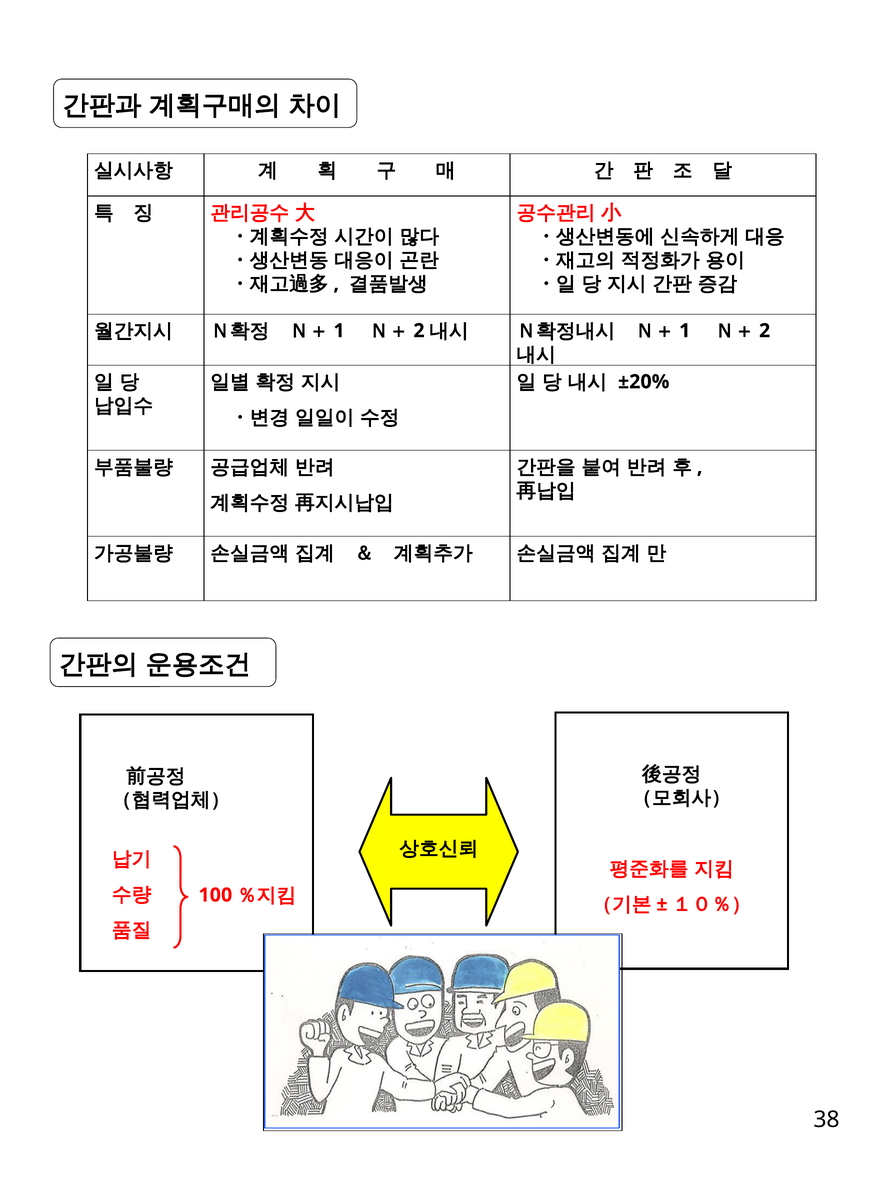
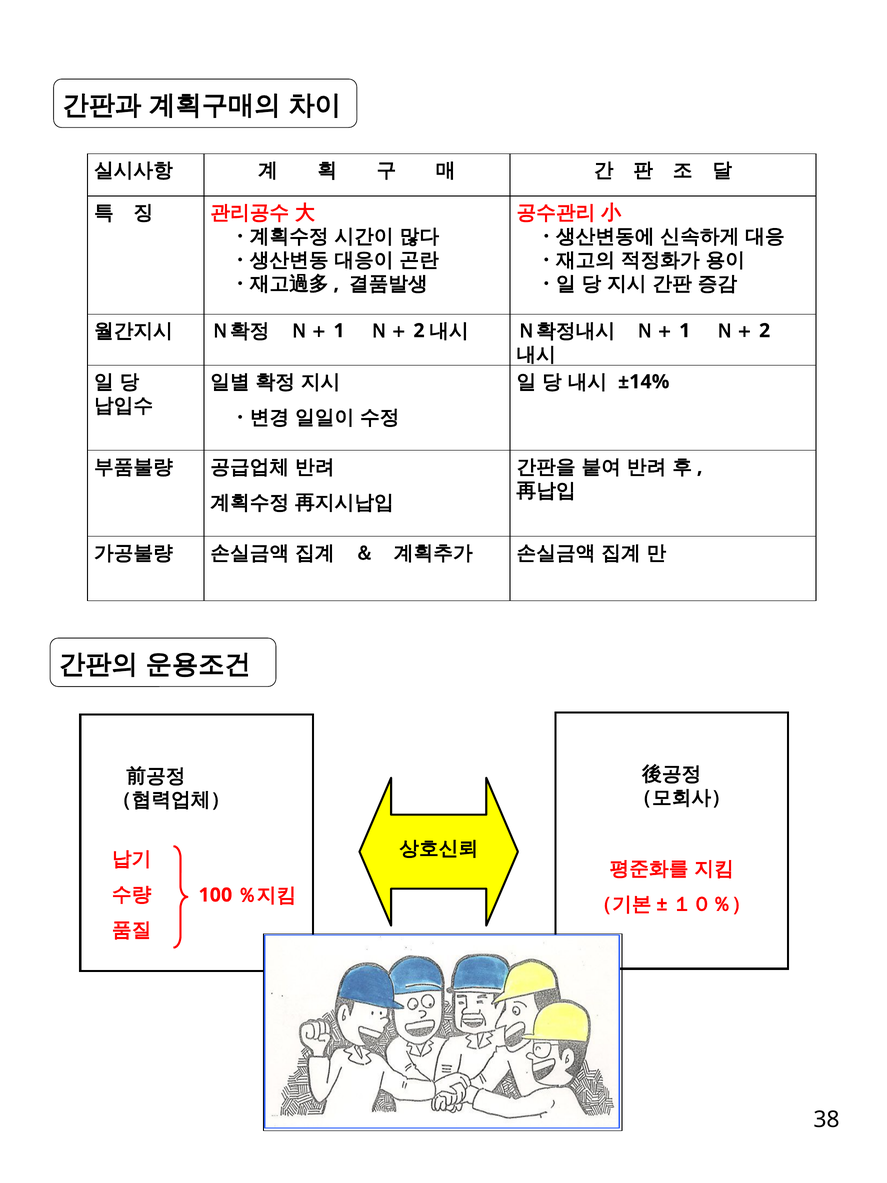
±20%: ±20% -> ±14% (644, 382)
